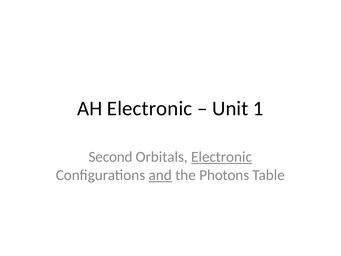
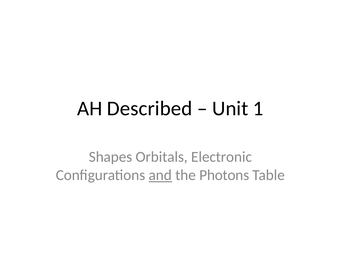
AH Electronic: Electronic -> Described (150, 108)
Second: Second -> Shapes (111, 157)
Electronic underline: present -> none (222, 157)
